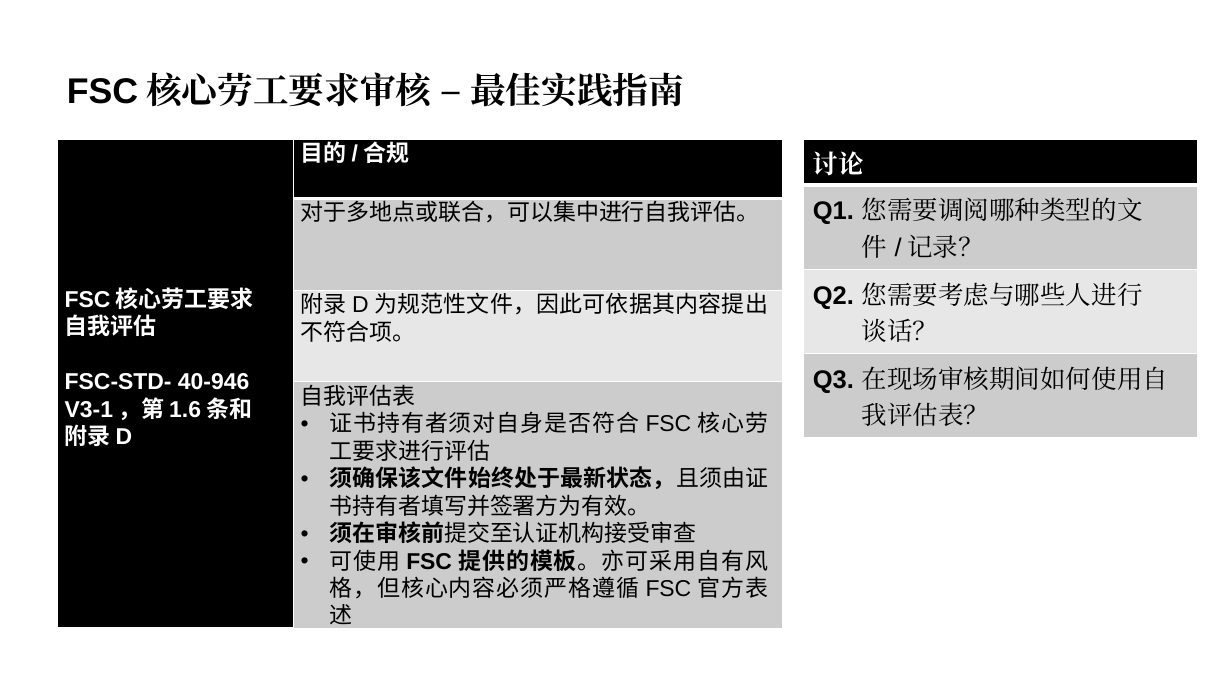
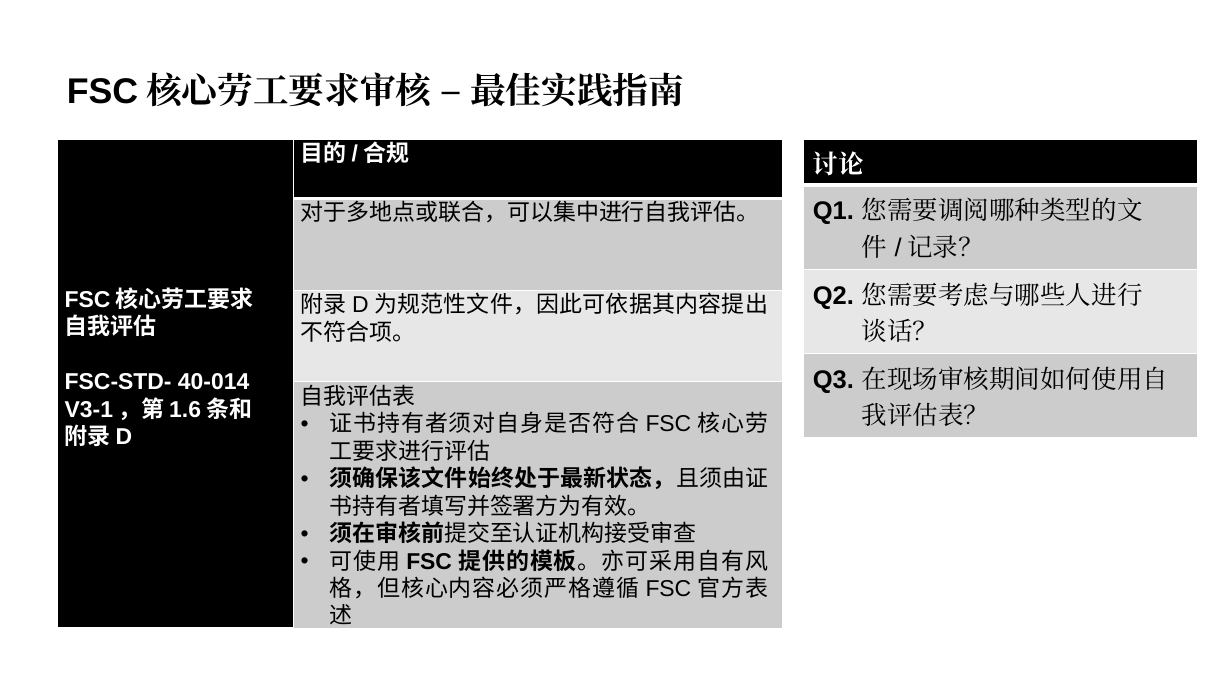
40-946: 40-946 -> 40-014 (214, 383)
